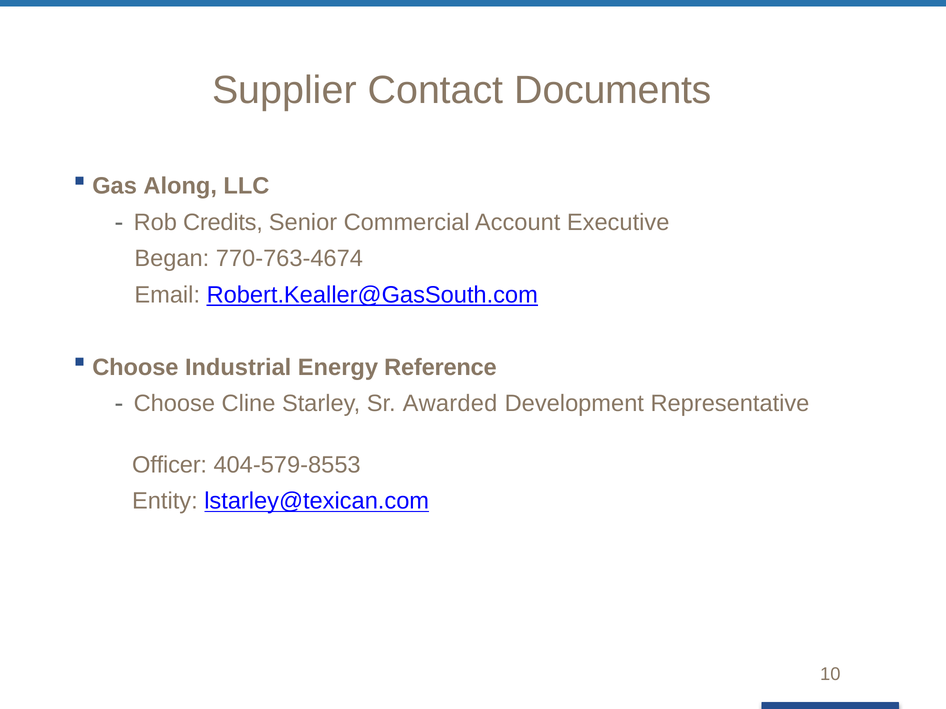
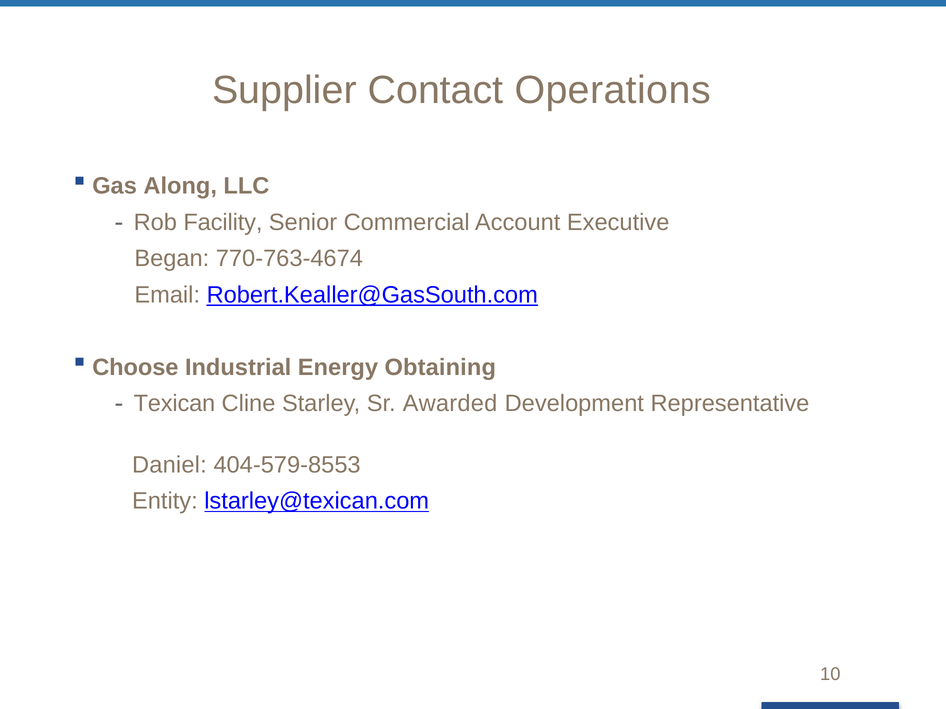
Documents: Documents -> Operations (613, 90)
Credits: Credits -> Facility (223, 222)
Reference: Reference -> Obtaining (440, 368)
Choose: Choose -> Texican (174, 404)
Officer: Officer -> Daniel (169, 465)
